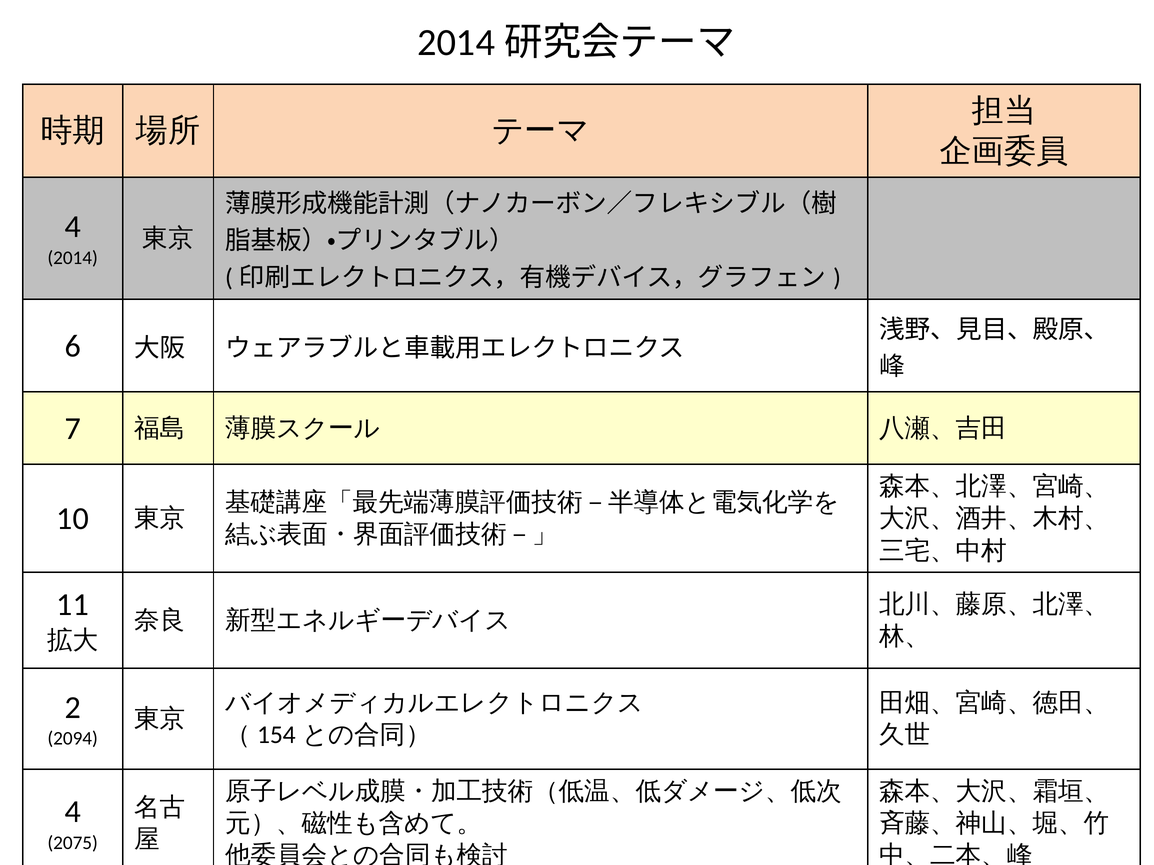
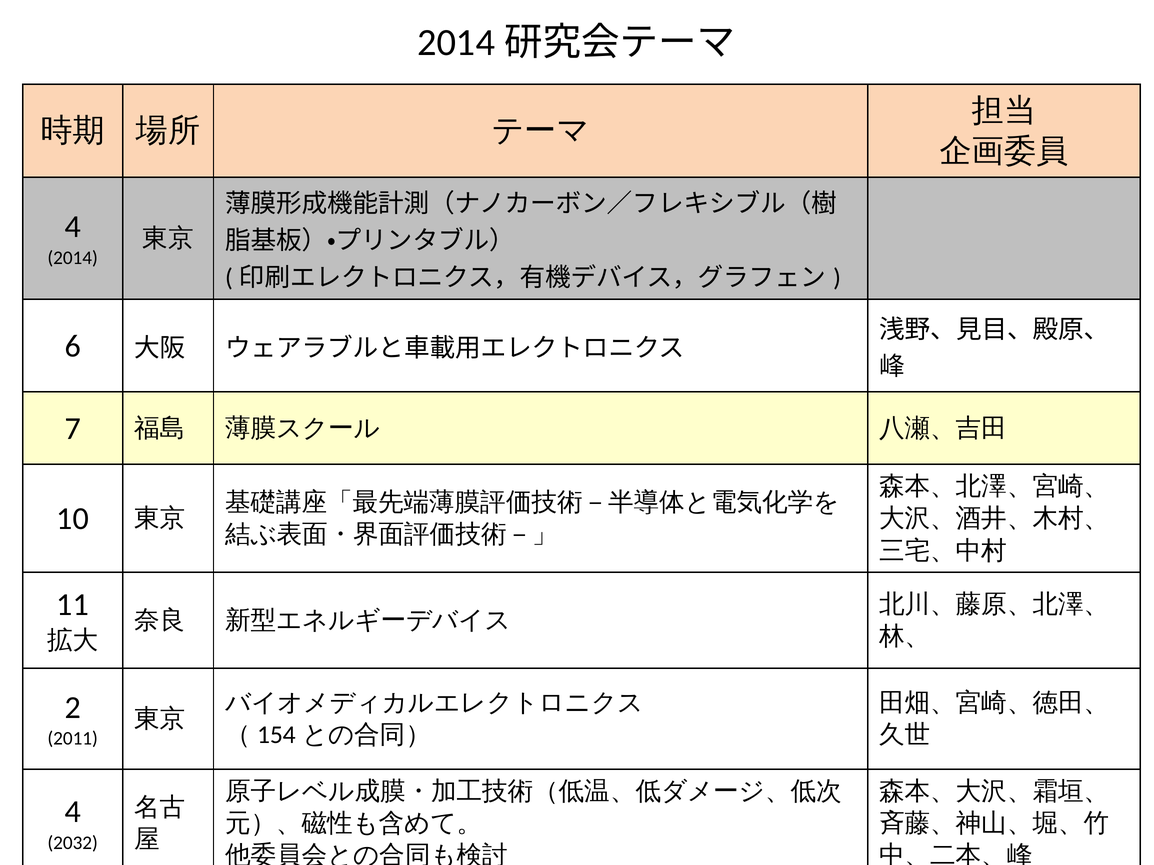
2094: 2094 -> 2011 (73, 739)
2075: 2075 -> 2032 (73, 844)
